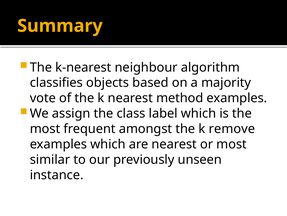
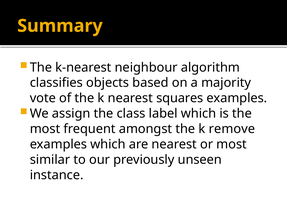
method: method -> squares (180, 98)
